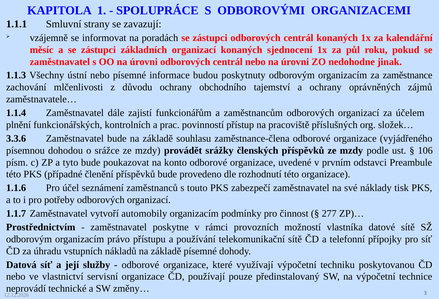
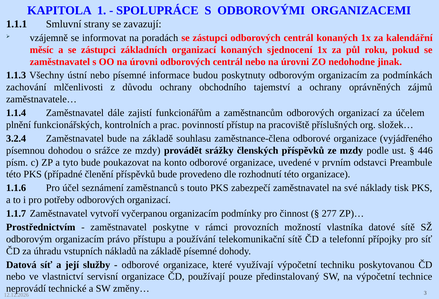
zaměstnance: zaměstnance -> podmínkách (407, 75)
3.3.6: 3.3.6 -> 3.2.4 (16, 138)
106: 106 -> 446 (425, 150)
automobily: automobily -> vyčerpanou (144, 213)
